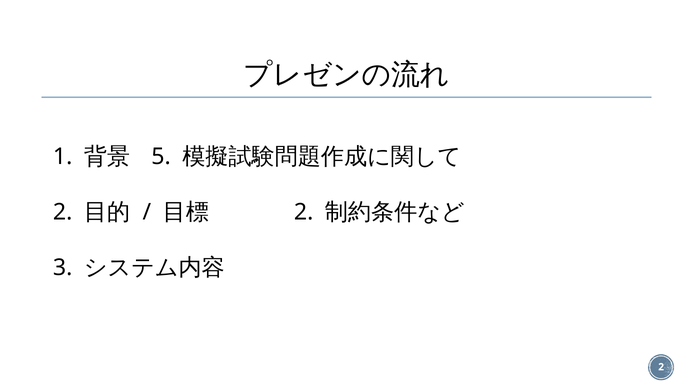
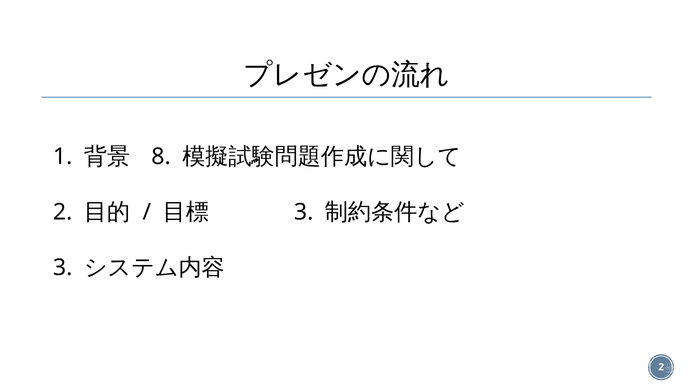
5: 5 -> 8 (161, 156)
2: 2 -> 3 (304, 212)
